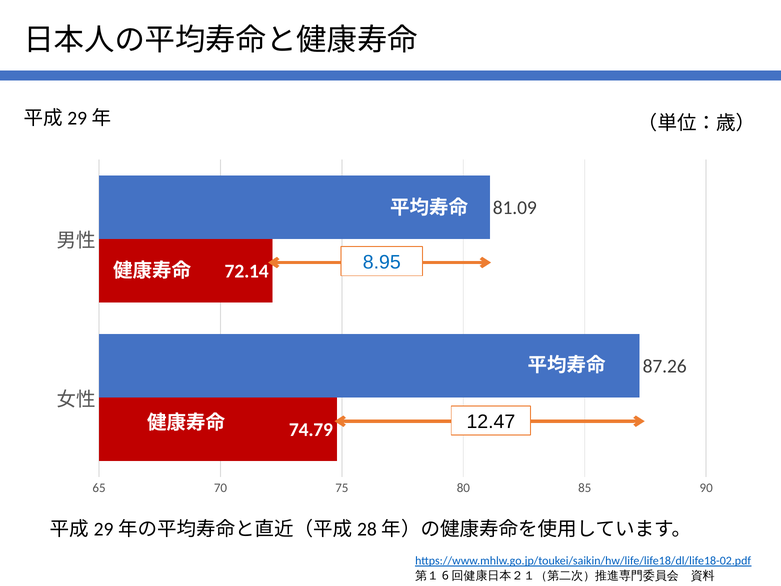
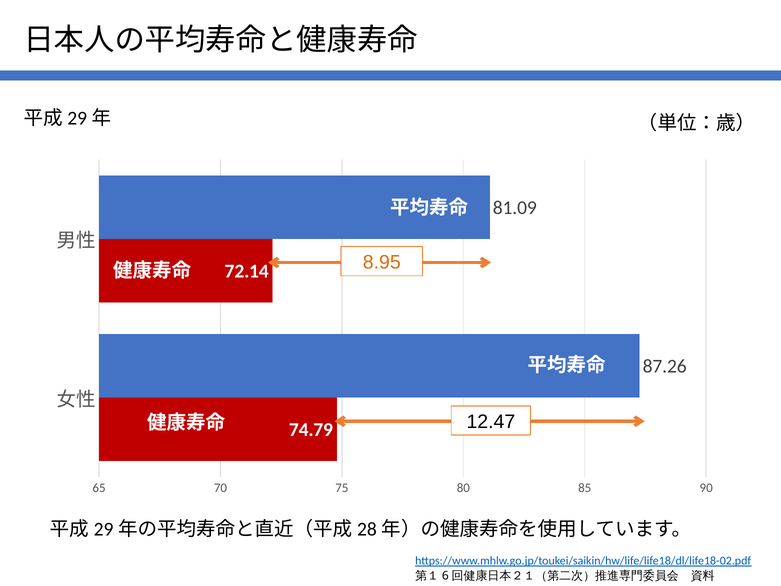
8.95 colour: blue -> orange (382, 262)
